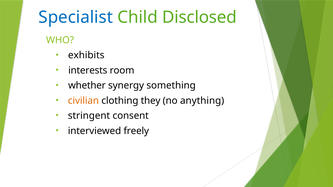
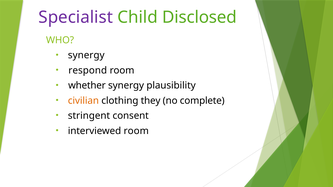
Specialist colour: blue -> purple (76, 17)
exhibits: exhibits -> synergy (86, 55)
interests: interests -> respond (88, 70)
something: something -> plausibility (171, 86)
anything: anything -> complete (202, 101)
interviewed freely: freely -> room (136, 131)
